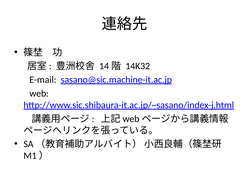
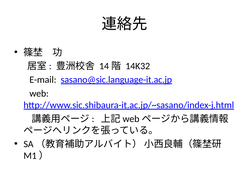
sasano@sic.machine-it.ac.jp: sasano@sic.machine-it.ac.jp -> sasano@sic.language-it.ac.jp (116, 80)
